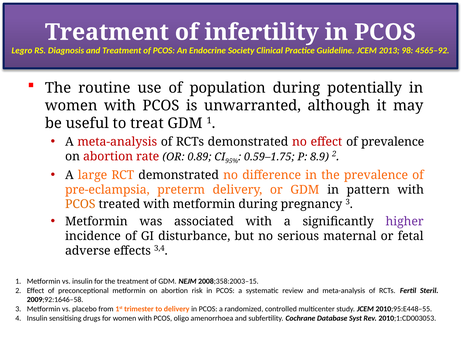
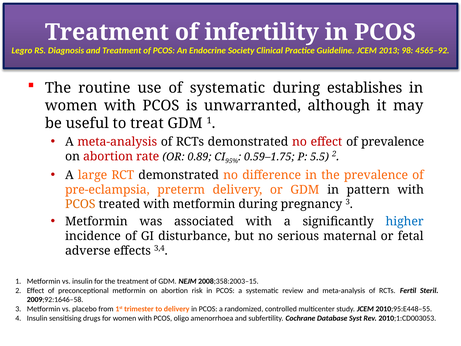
of population: population -> systematic (228, 88)
potentially: potentially -> establishes (365, 88)
8.9: 8.9 -> 5.5 (320, 157)
higher colour: purple -> blue (405, 221)
